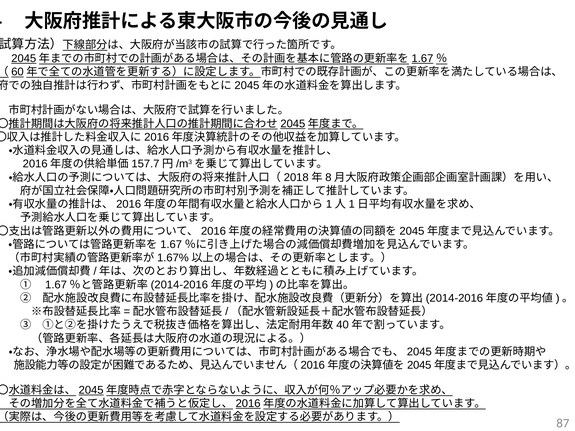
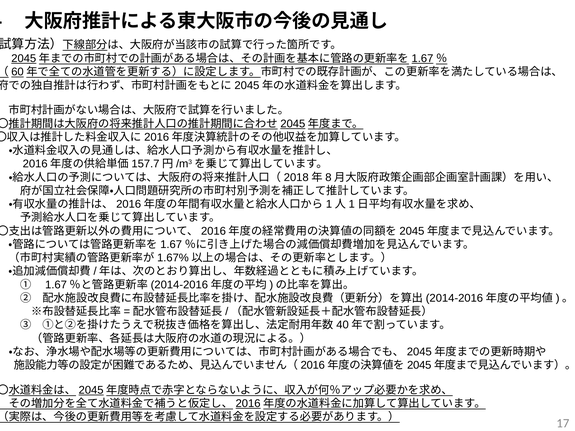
87: 87 -> 17 (563, 423)
